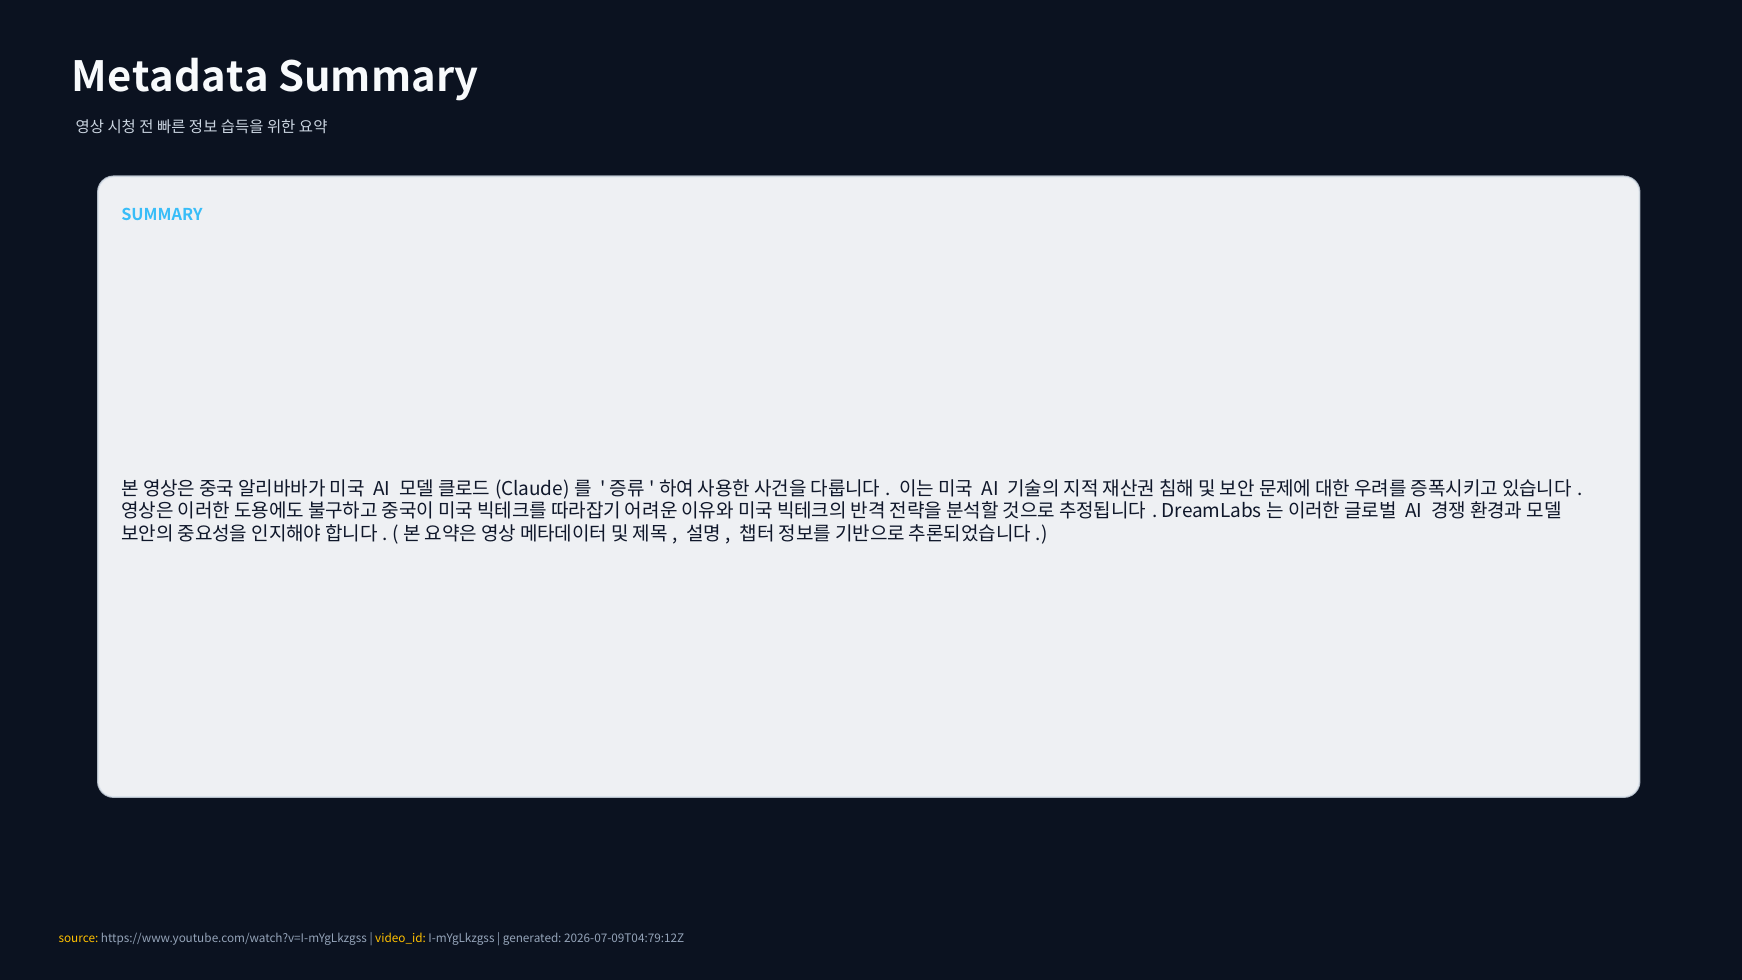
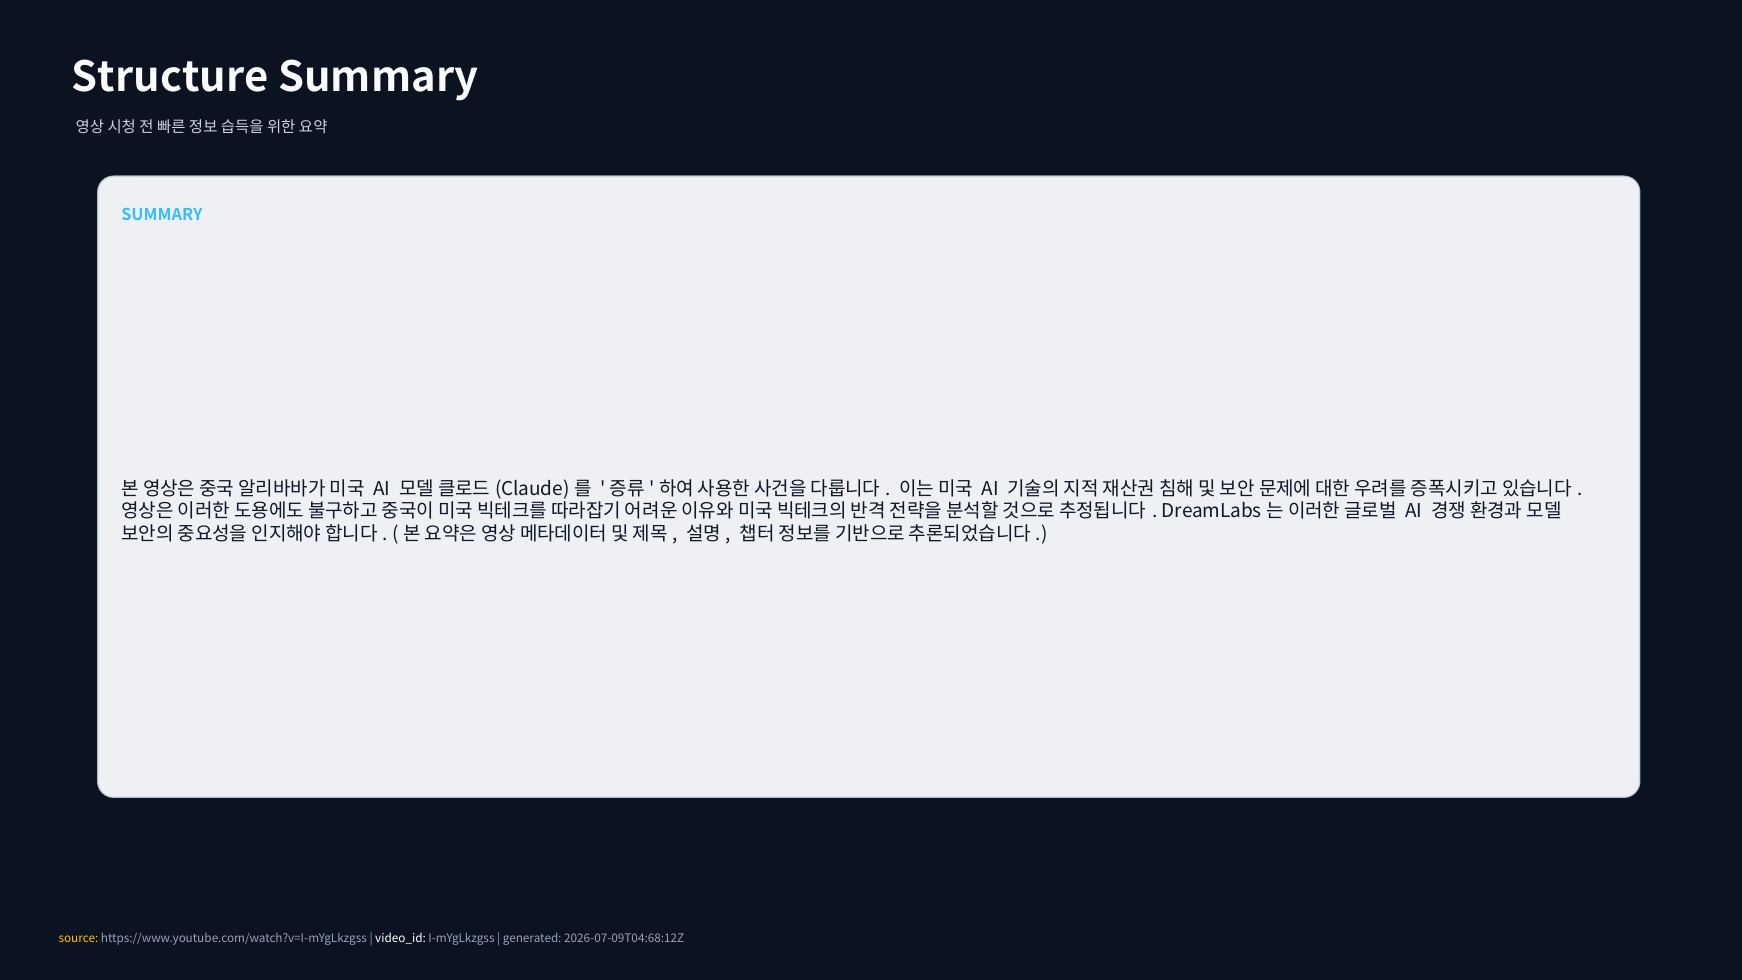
Metadata: Metadata -> Structure (170, 78)
video_id colour: yellow -> white (401, 938)
2026-07-09T04:79:12Z: 2026-07-09T04:79:12Z -> 2026-07-09T04:68:12Z (624, 938)
